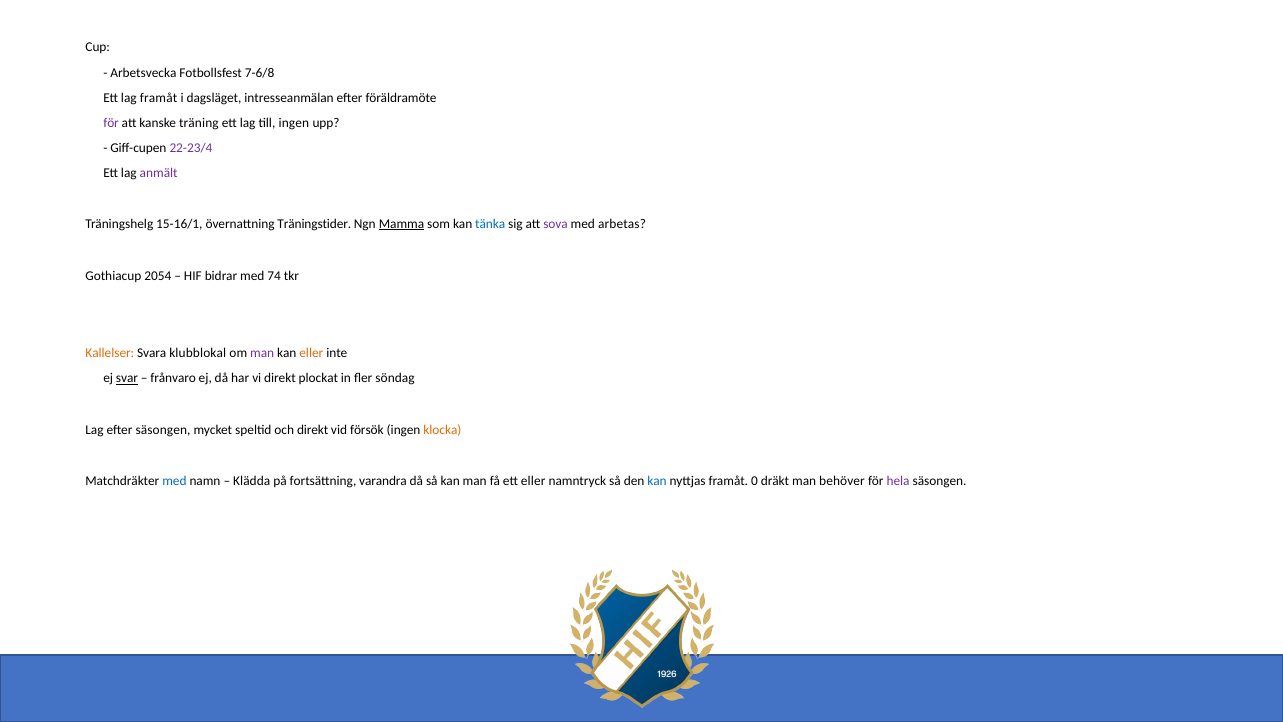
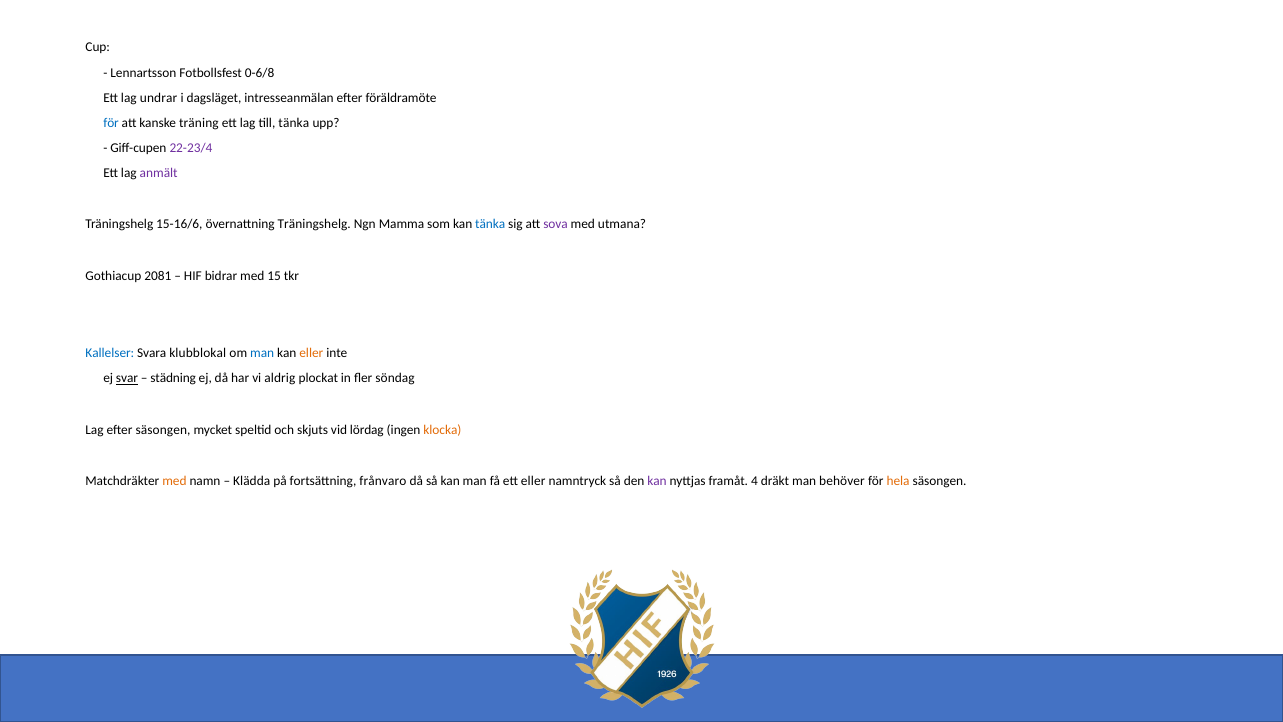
Arbetsvecka: Arbetsvecka -> Lennartsson (143, 73)
7-6/8: 7-6/8 -> 0-6/8 (260, 73)
lag framåt: framåt -> undrar (159, 98)
för colour: purple -> blue (111, 123)
till ingen: ingen -> tänka (294, 123)
15-16/1: 15-16/1 -> 15-16/6 (179, 224)
övernattning Träningstider: Träningstider -> Träningshelg (314, 224)
Mamma underline: present -> none (402, 224)
arbetas: arbetas -> utmana (622, 224)
2054: 2054 -> 2081 (158, 275)
74: 74 -> 15 (274, 275)
Kallelser colour: orange -> blue (110, 353)
man colour: purple -> blue (262, 353)
frånvaro: frånvaro -> städning (173, 378)
vi direkt: direkt -> aldrig (280, 378)
och direkt: direkt -> skjuts (313, 430)
försök: försök -> lördag (367, 430)
med colour: blue -> orange (174, 481)
varandra: varandra -> frånvaro (383, 481)
kan colour: blue -> purple (657, 481)
0: 0 -> 4 (755, 481)
hela colour: purple -> orange (898, 481)
